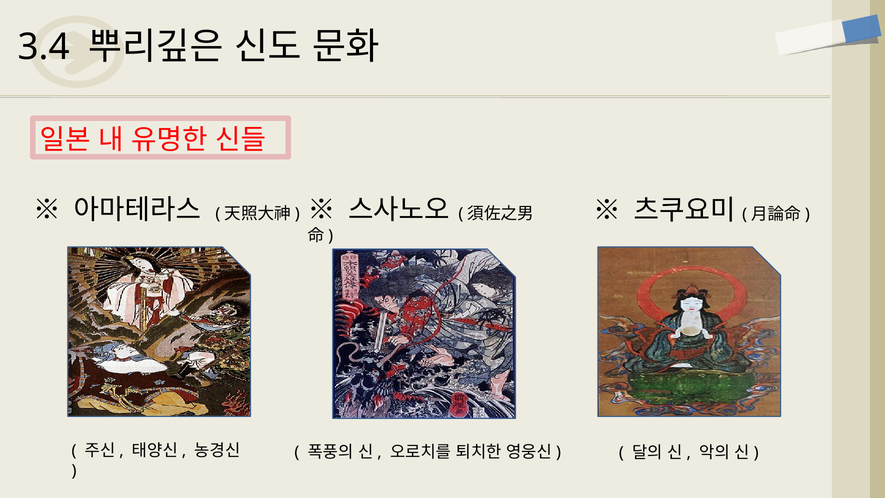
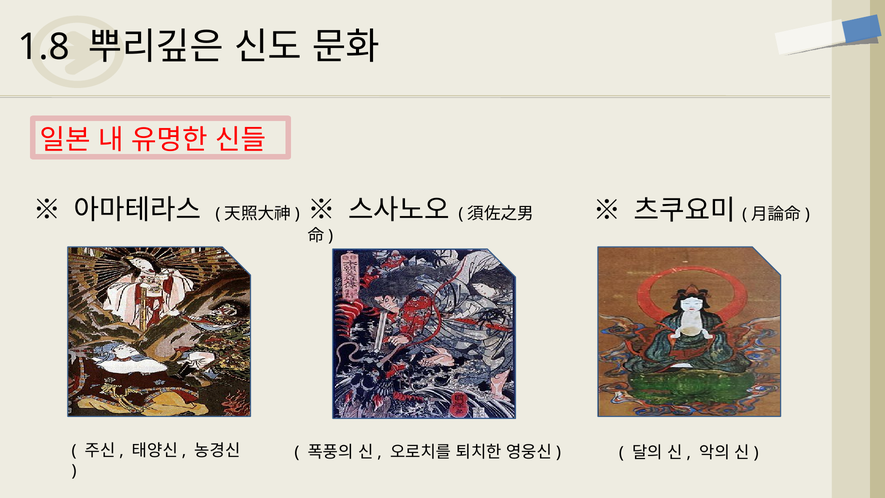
3.4: 3.4 -> 1.8 (44, 47)
